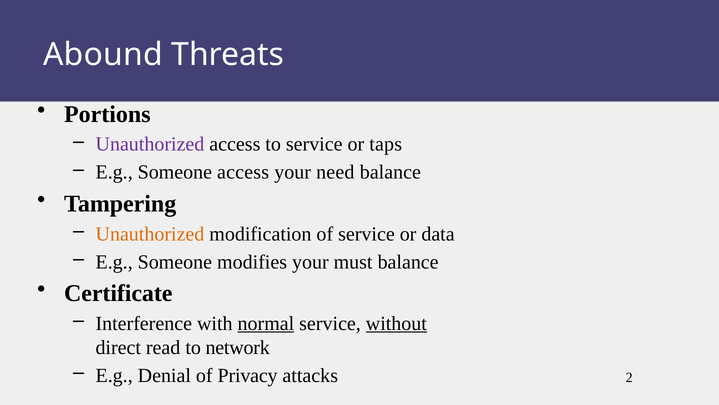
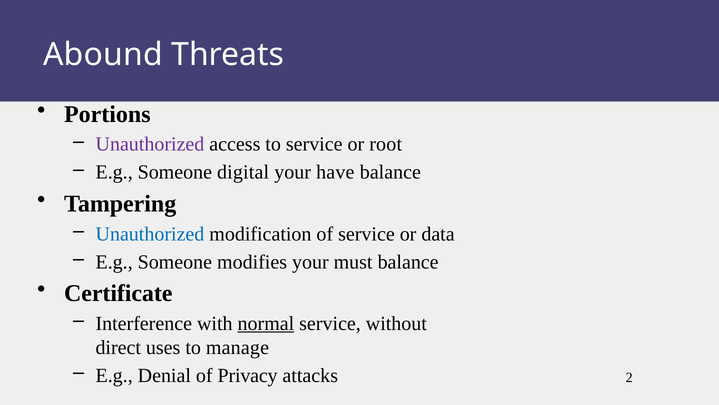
taps: taps -> root (386, 144)
Someone access: access -> digital (243, 172)
need: need -> have (335, 172)
Unauthorized colour: orange -> blue (150, 234)
without underline: present -> none (396, 323)
read: read -> uses (163, 347)
network: network -> manage (237, 347)
